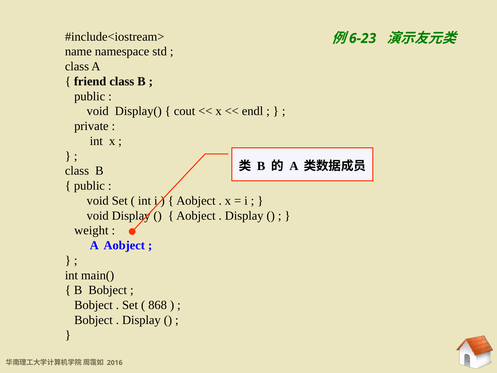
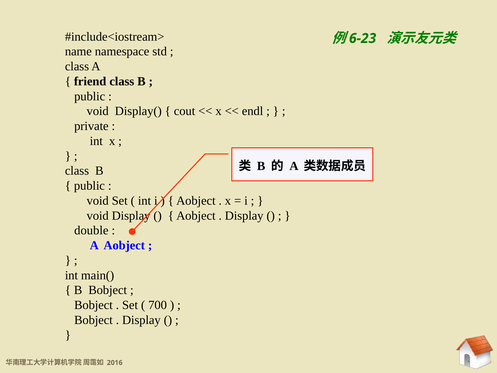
weight: weight -> double (91, 230)
868: 868 -> 700 (158, 305)
